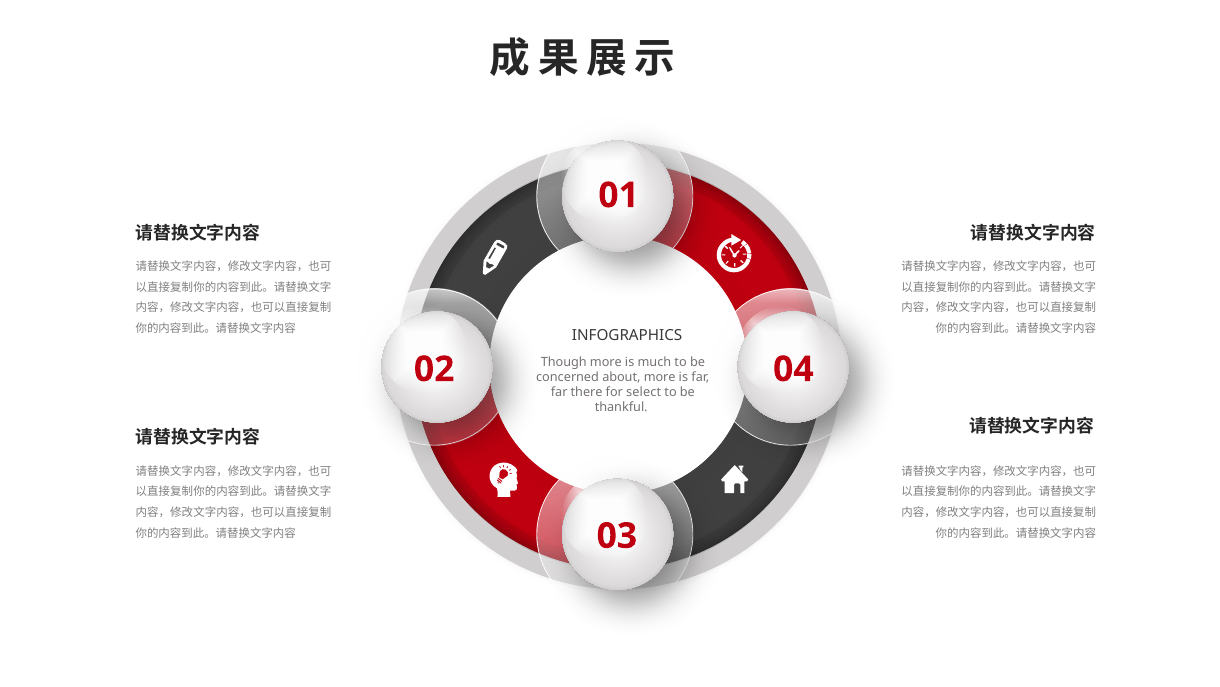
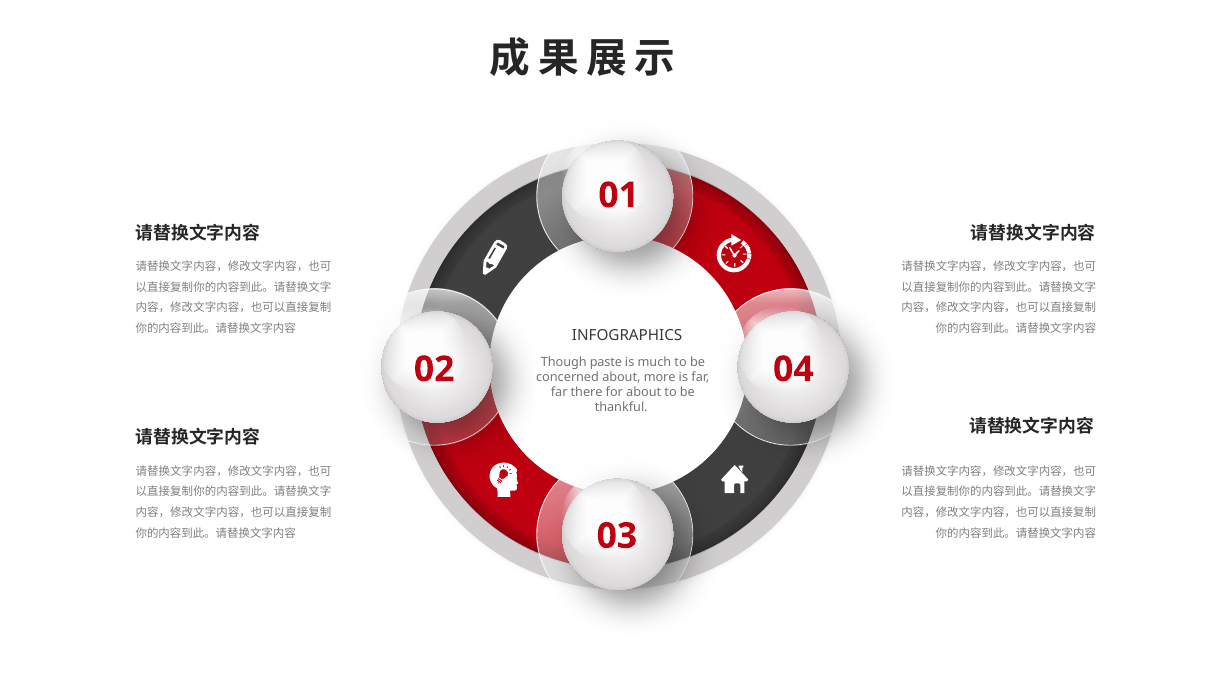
Though more: more -> paste (606, 361)
for select: select -> about (644, 392)
